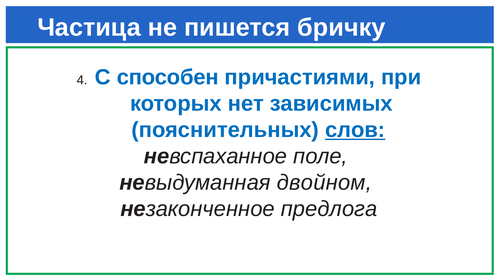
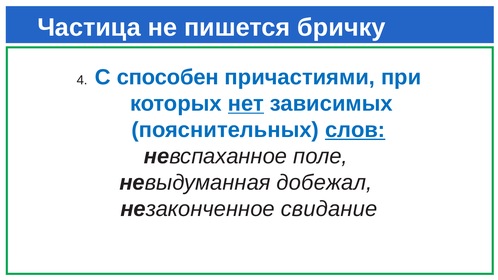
нет underline: none -> present (246, 104)
двойном: двойном -> добежал (324, 183)
предлога: предлога -> свидание (329, 209)
